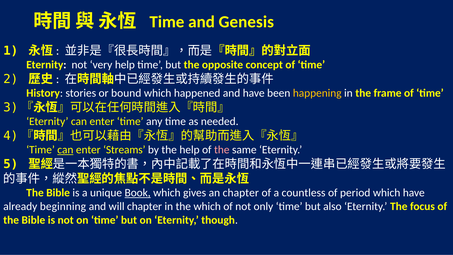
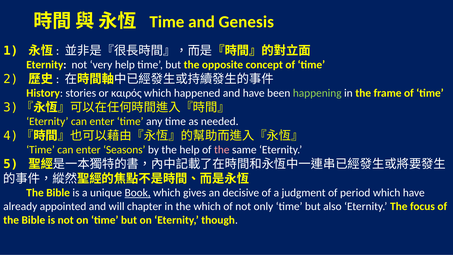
bound: bound -> καιρός (126, 93)
happening colour: yellow -> light green (317, 93)
can underline: present -> none (65, 150)
Streams: Streams -> Seasons (124, 150)
an chapter: chapter -> decisive (241, 193)
countless: countless -> judgment (304, 193)
beginning: beginning -> appointed (63, 206)
